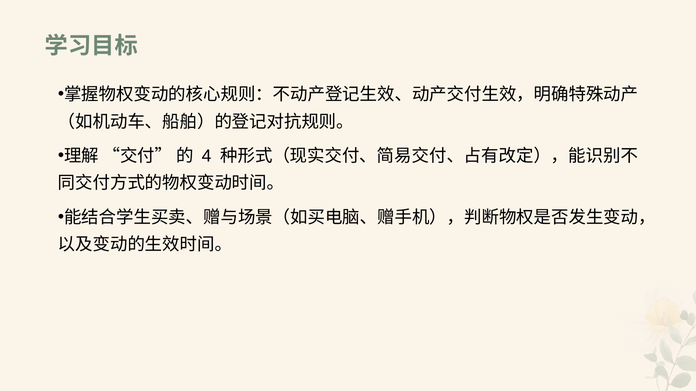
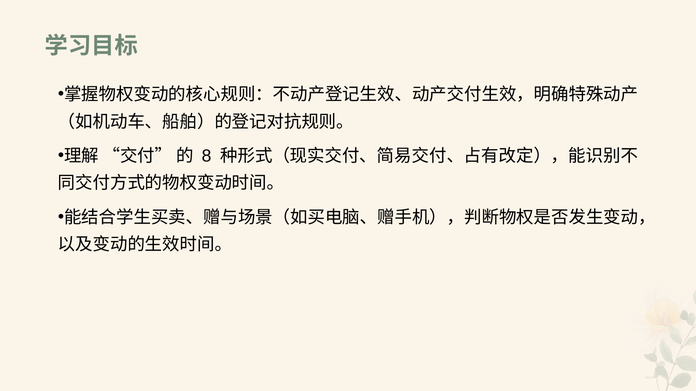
4: 4 -> 8 (207, 156)
